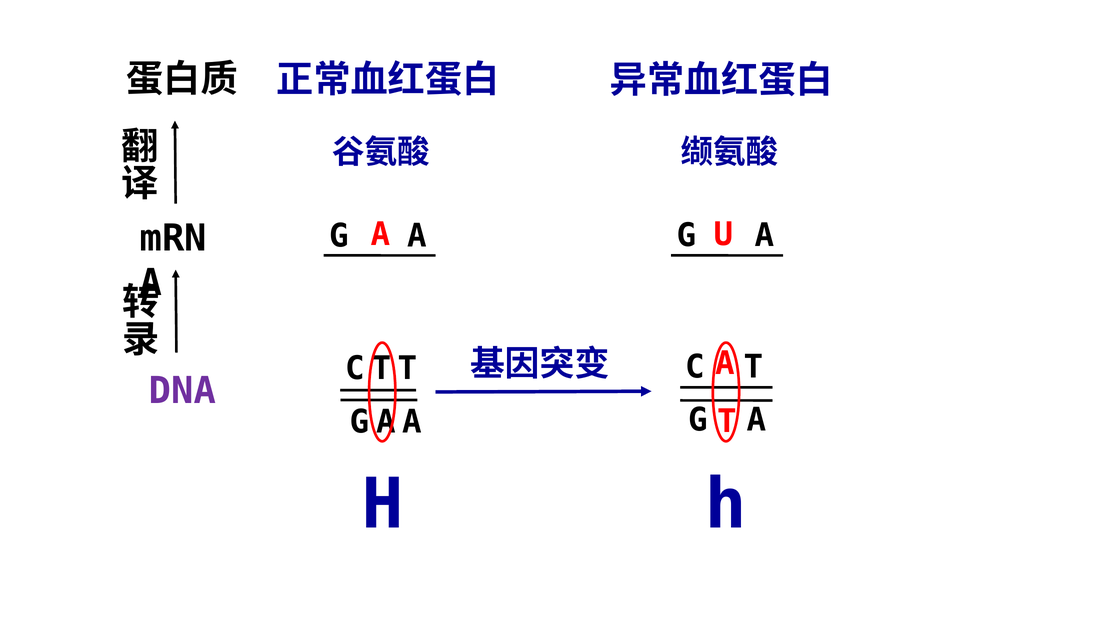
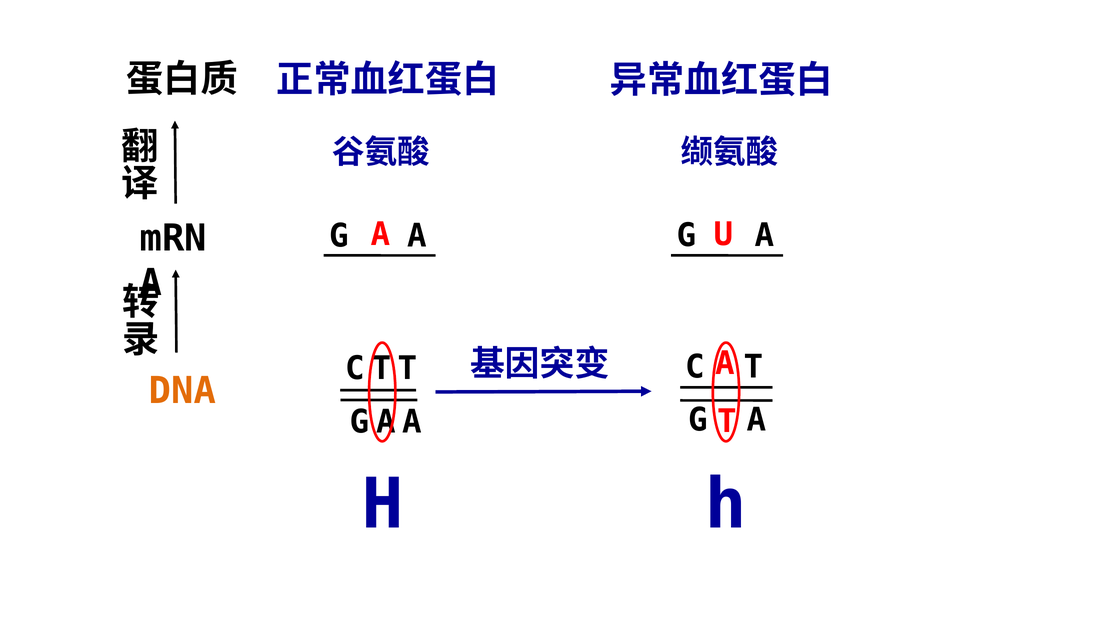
DNA colour: purple -> orange (182, 391)
